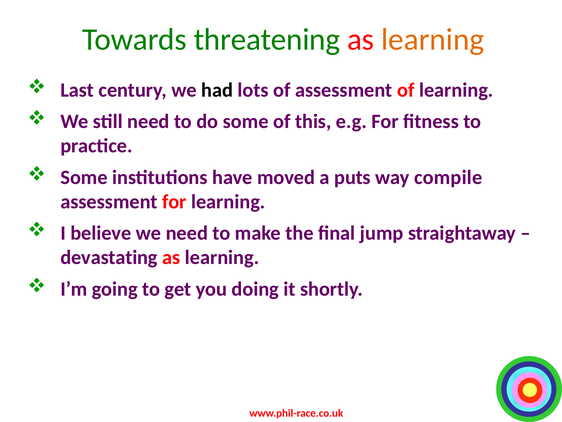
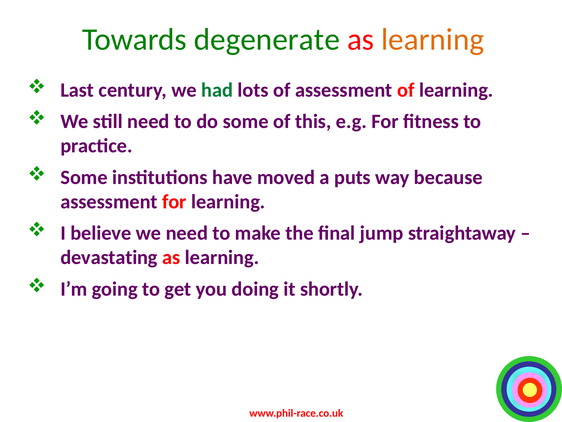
threatening: threatening -> degenerate (267, 40)
had colour: black -> green (217, 90)
compile: compile -> because (448, 177)
